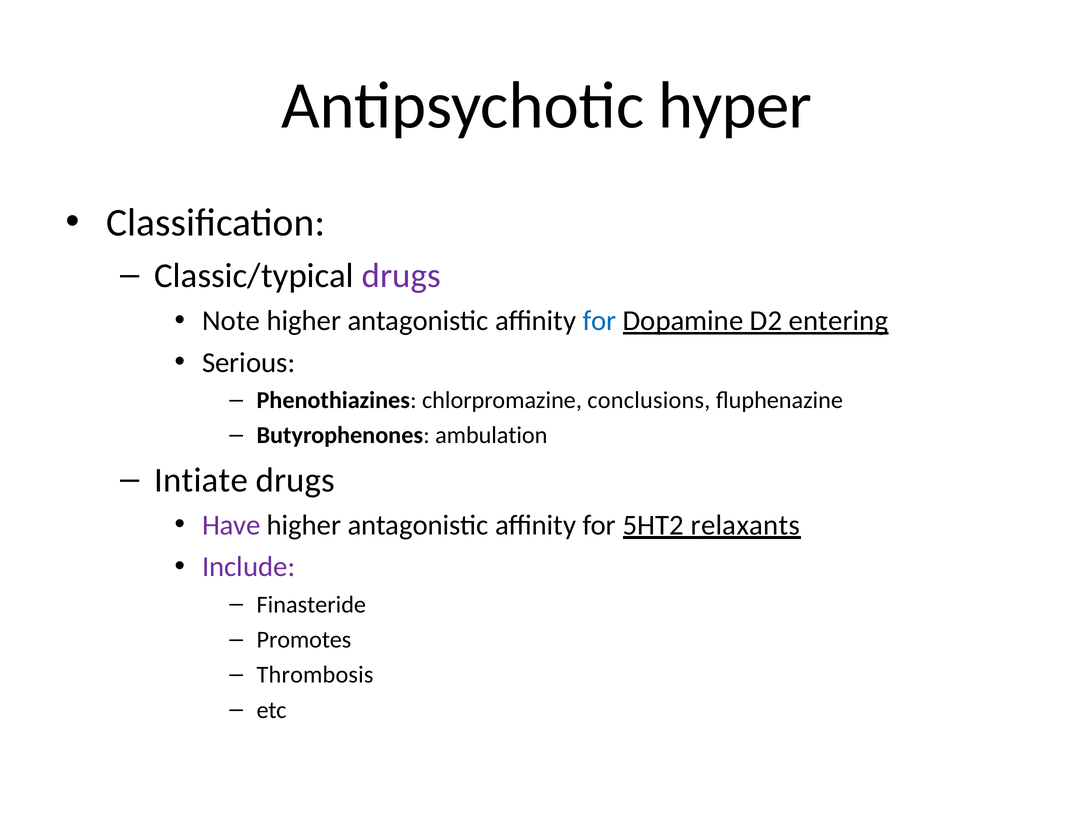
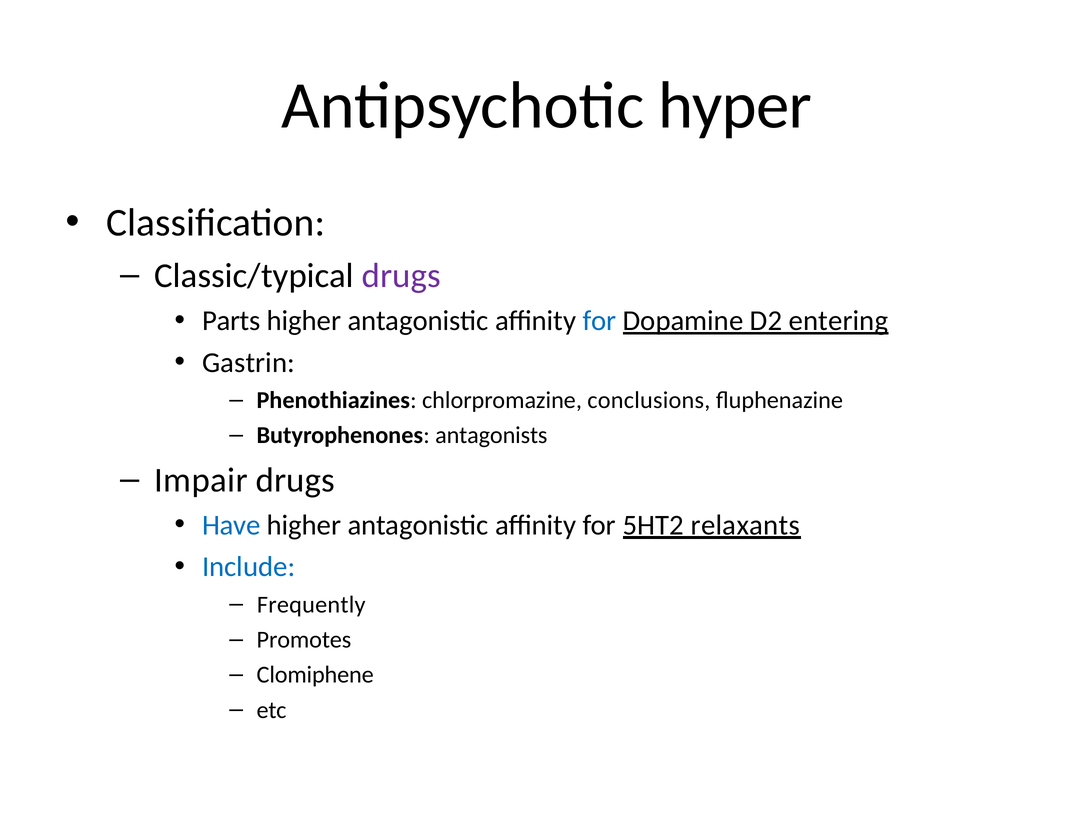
Note: Note -> Parts (231, 321)
Serious: Serious -> Gastrin (249, 363)
ambulation: ambulation -> antagonists (491, 435)
Intiate: Intiate -> Impair (201, 480)
Have colour: purple -> blue (231, 525)
Include colour: purple -> blue (249, 567)
Finasteride: Finasteride -> Frequently (311, 605)
Thrombosis: Thrombosis -> Clomiphene (315, 675)
